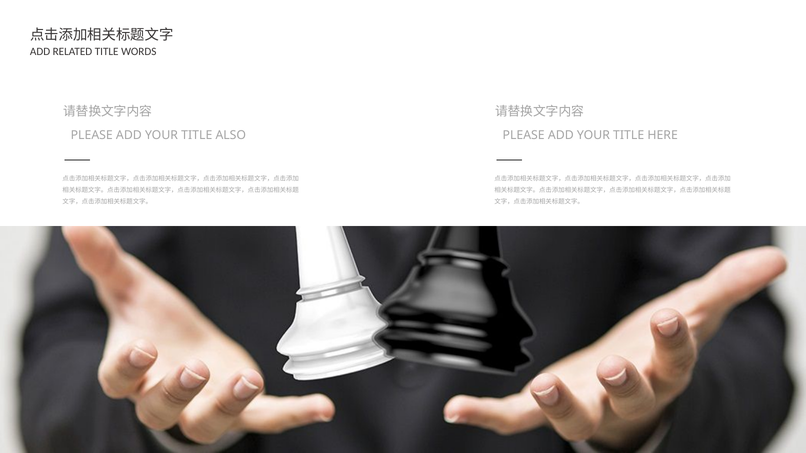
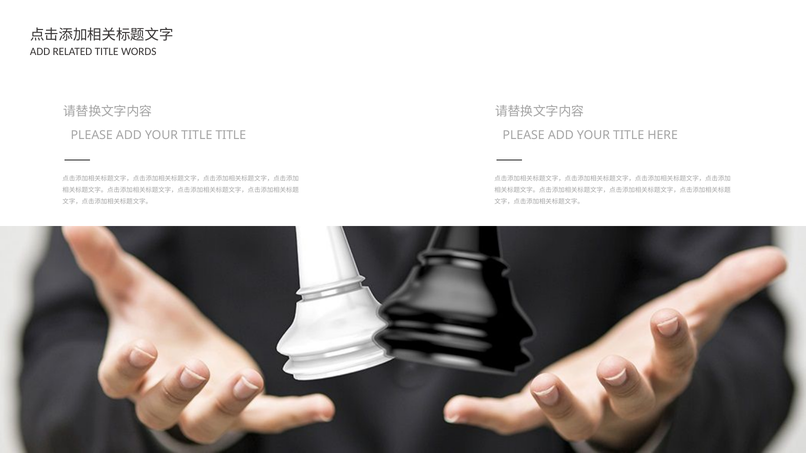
TITLE ALSO: ALSO -> TITLE (231, 135)
